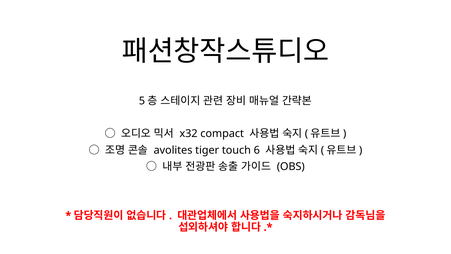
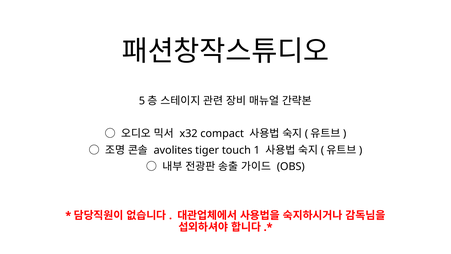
6: 6 -> 1 (257, 150)
